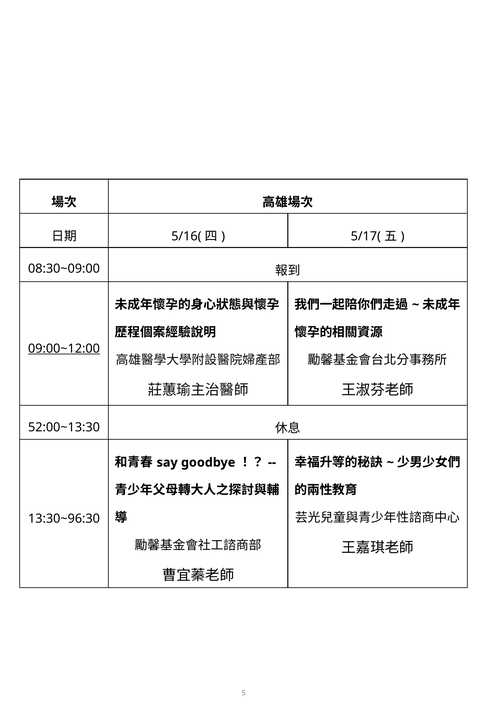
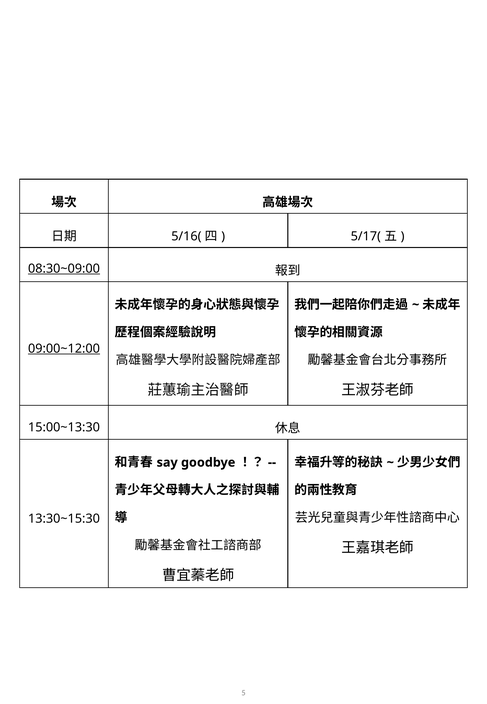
08:30~09:00 underline: none -> present (64, 268)
52:00~13:30: 52:00~13:30 -> 15:00~13:30 (64, 427)
13:30~96:30: 13:30~96:30 -> 13:30~15:30 (64, 518)
